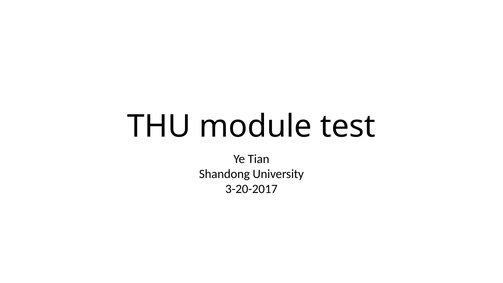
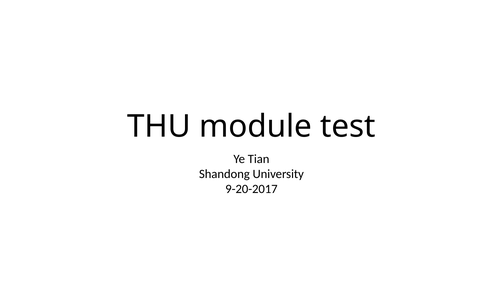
3-20-2017: 3-20-2017 -> 9-20-2017 (251, 189)
